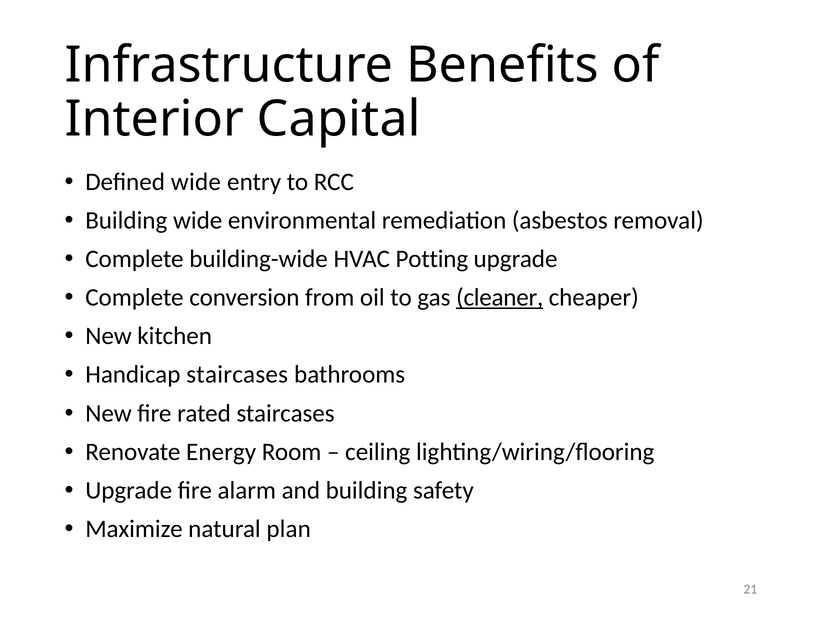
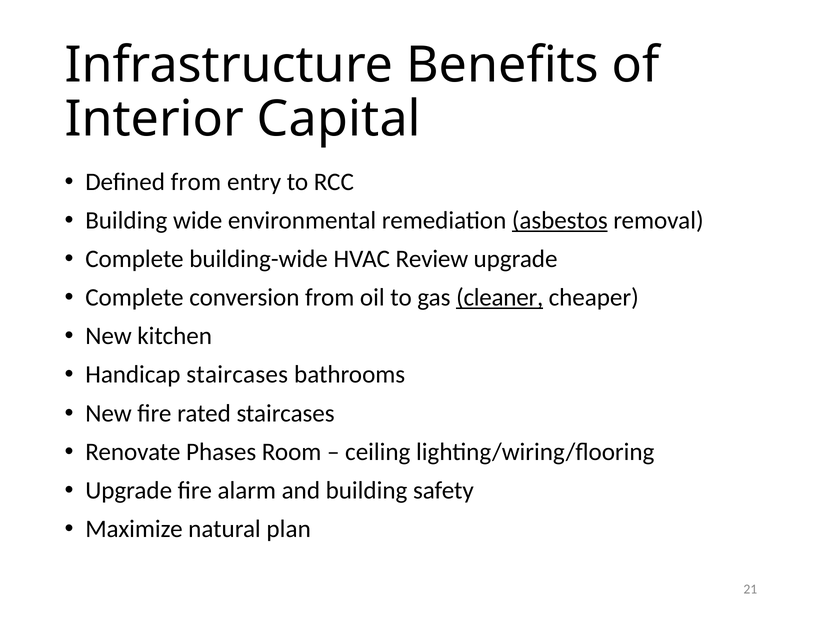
Defined wide: wide -> from (196, 182)
asbestos underline: none -> present (560, 220)
Potting: Potting -> Review (432, 259)
Energy: Energy -> Phases (221, 451)
